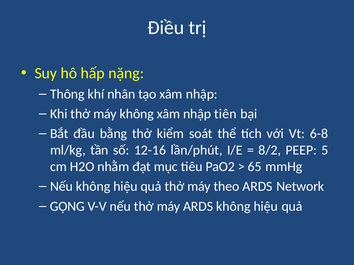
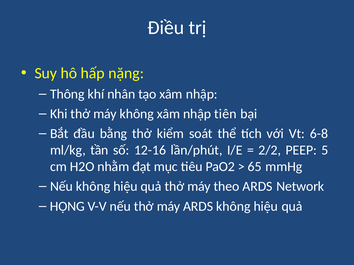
8/2: 8/2 -> 2/2 (270, 150)
GỌNG: GỌNG -> HỌNG (67, 207)
